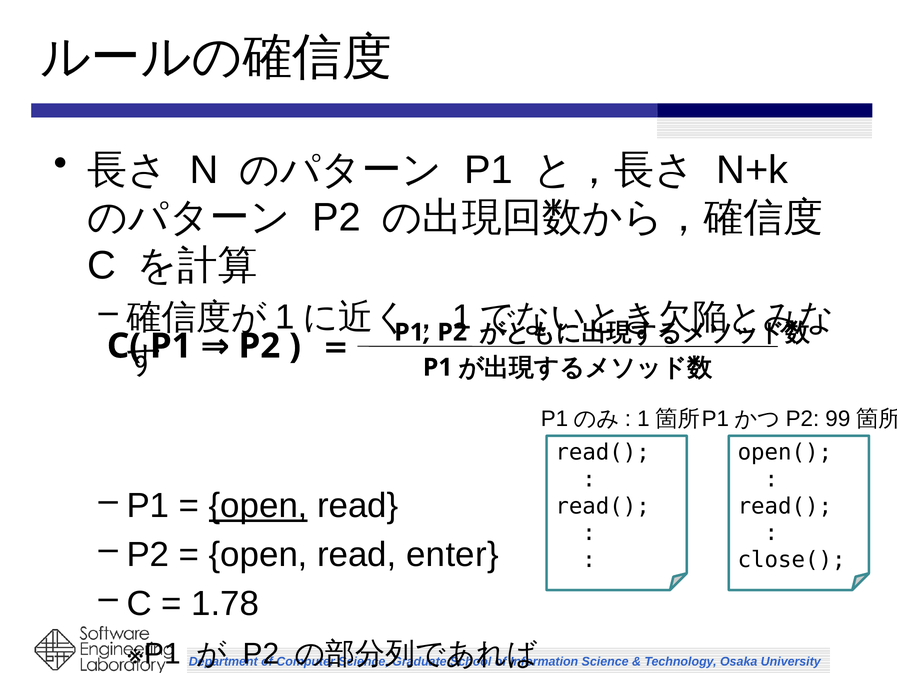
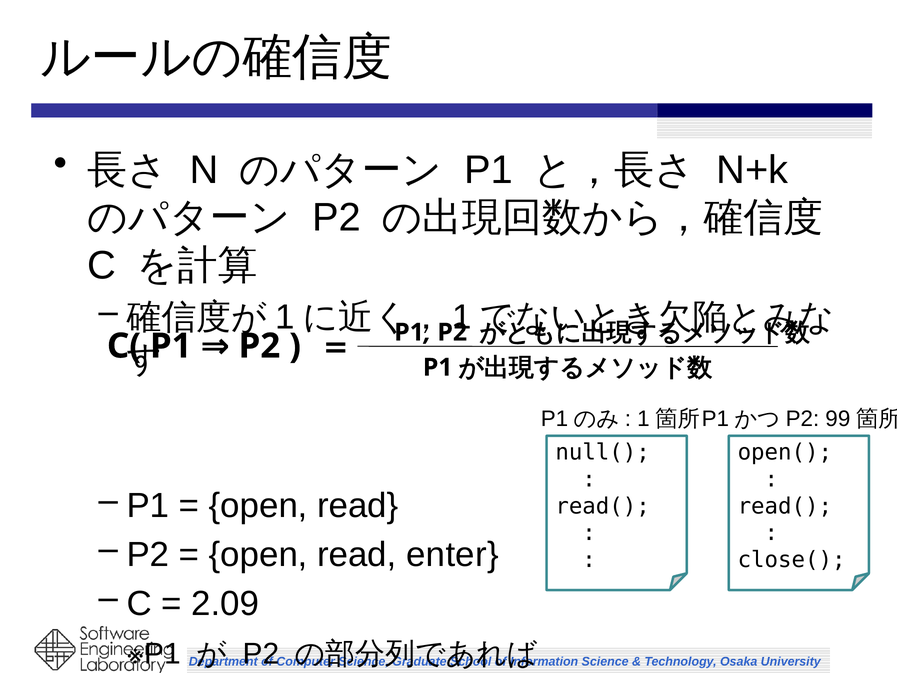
read(: read( -> null( (603, 452)
open underline: present -> none (258, 506)
1.78: 1.78 -> 2.09 (225, 603)
